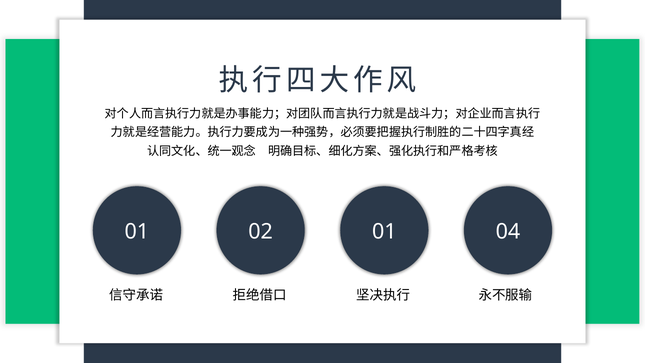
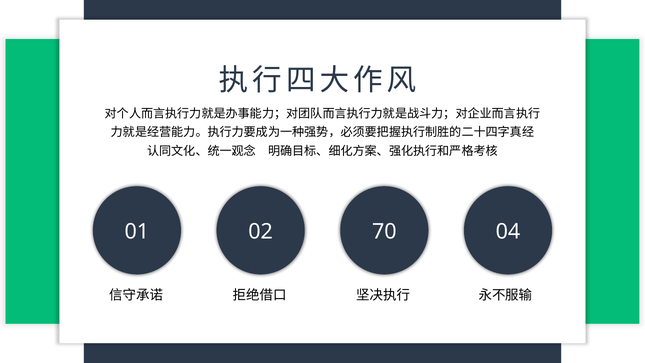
02 01: 01 -> 70 (384, 232)
